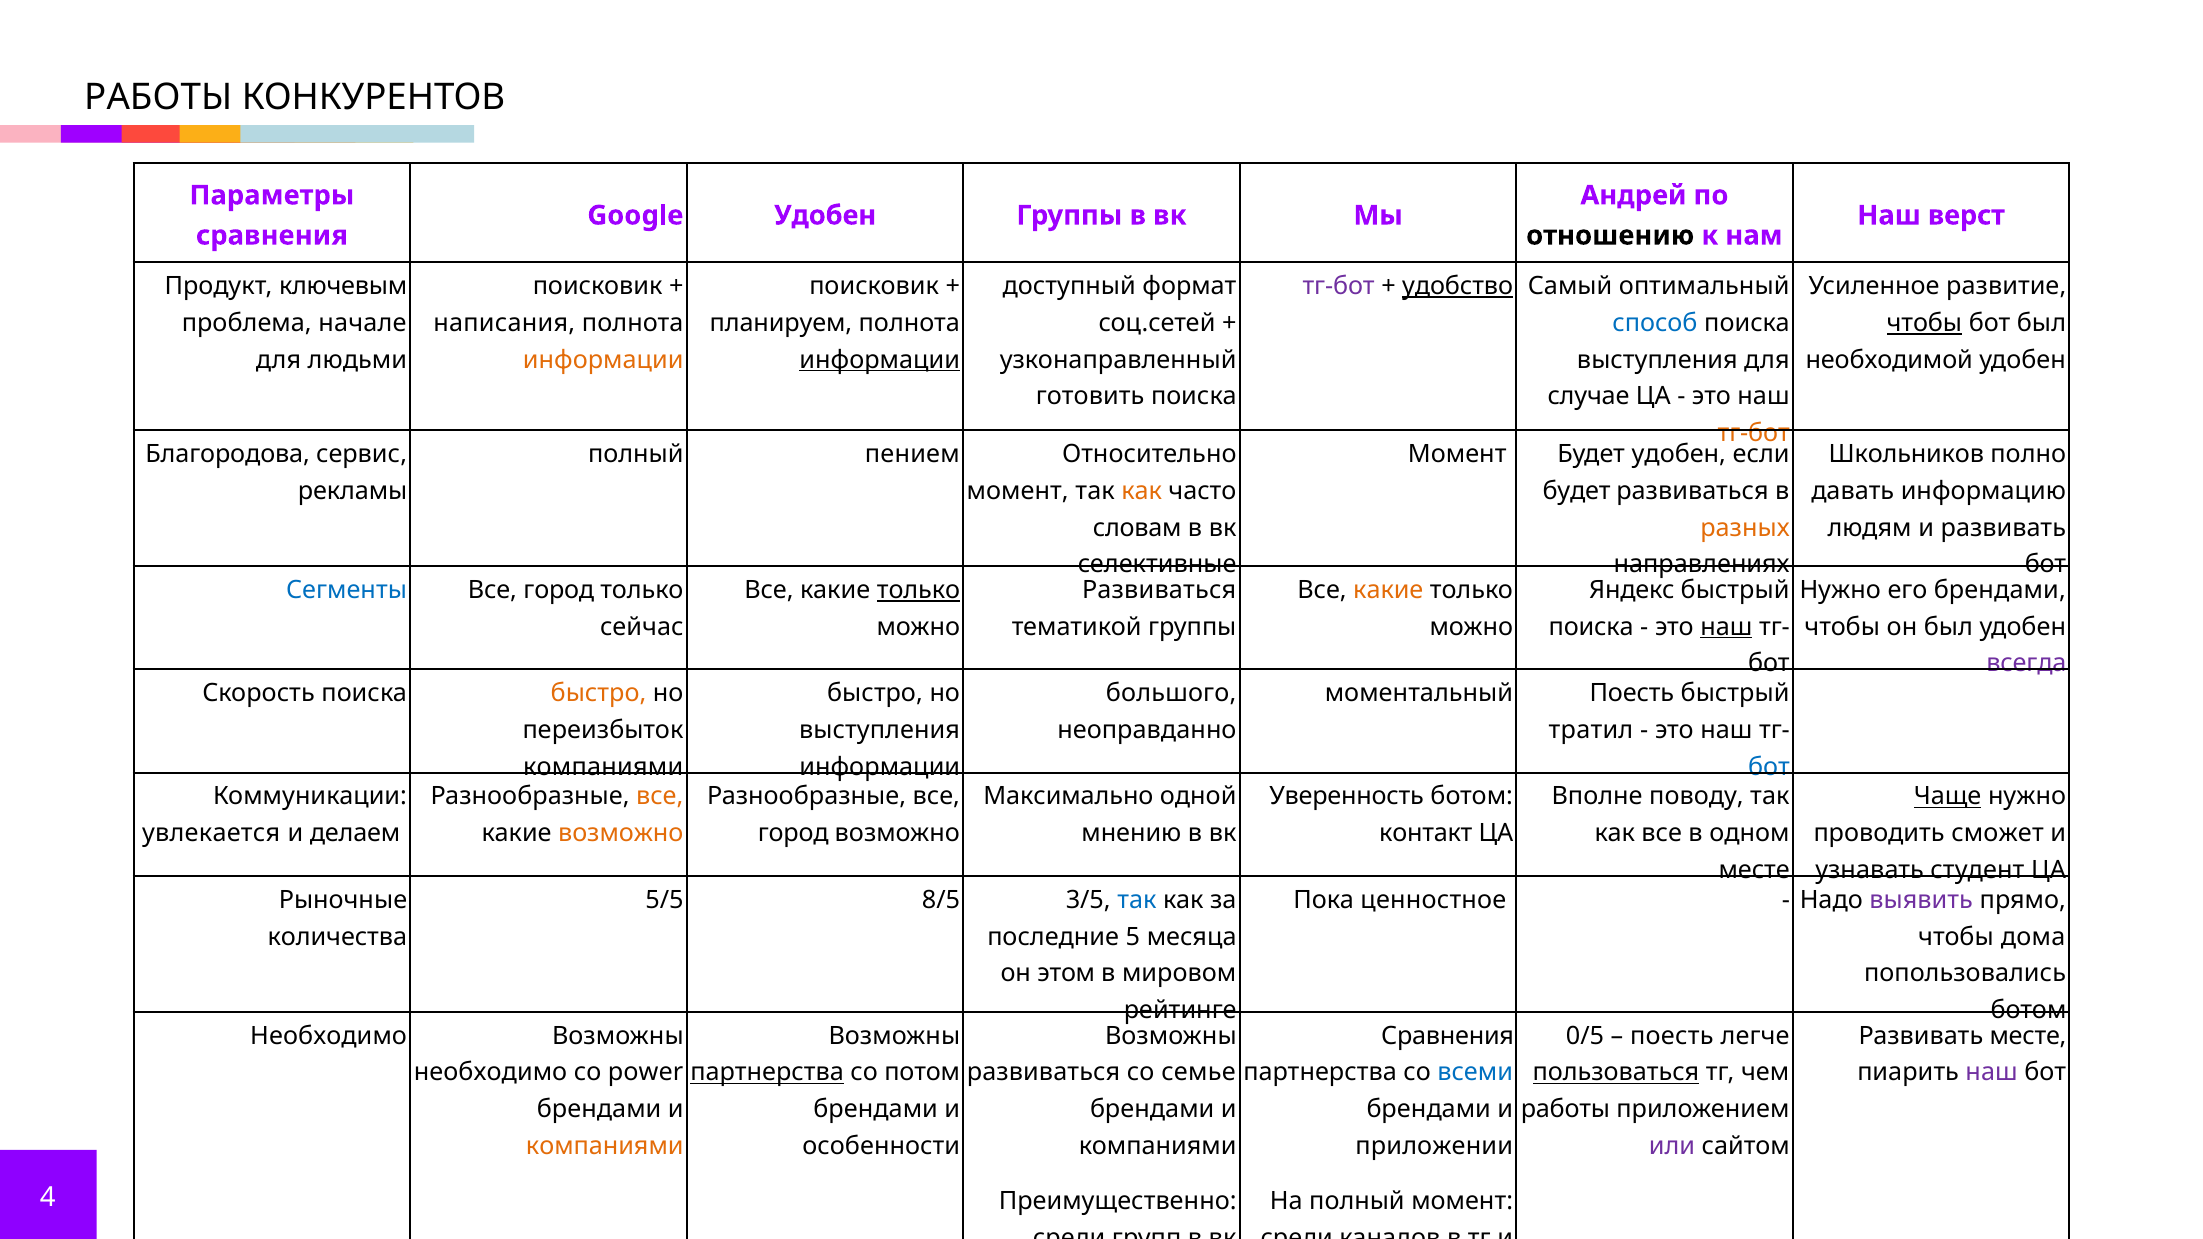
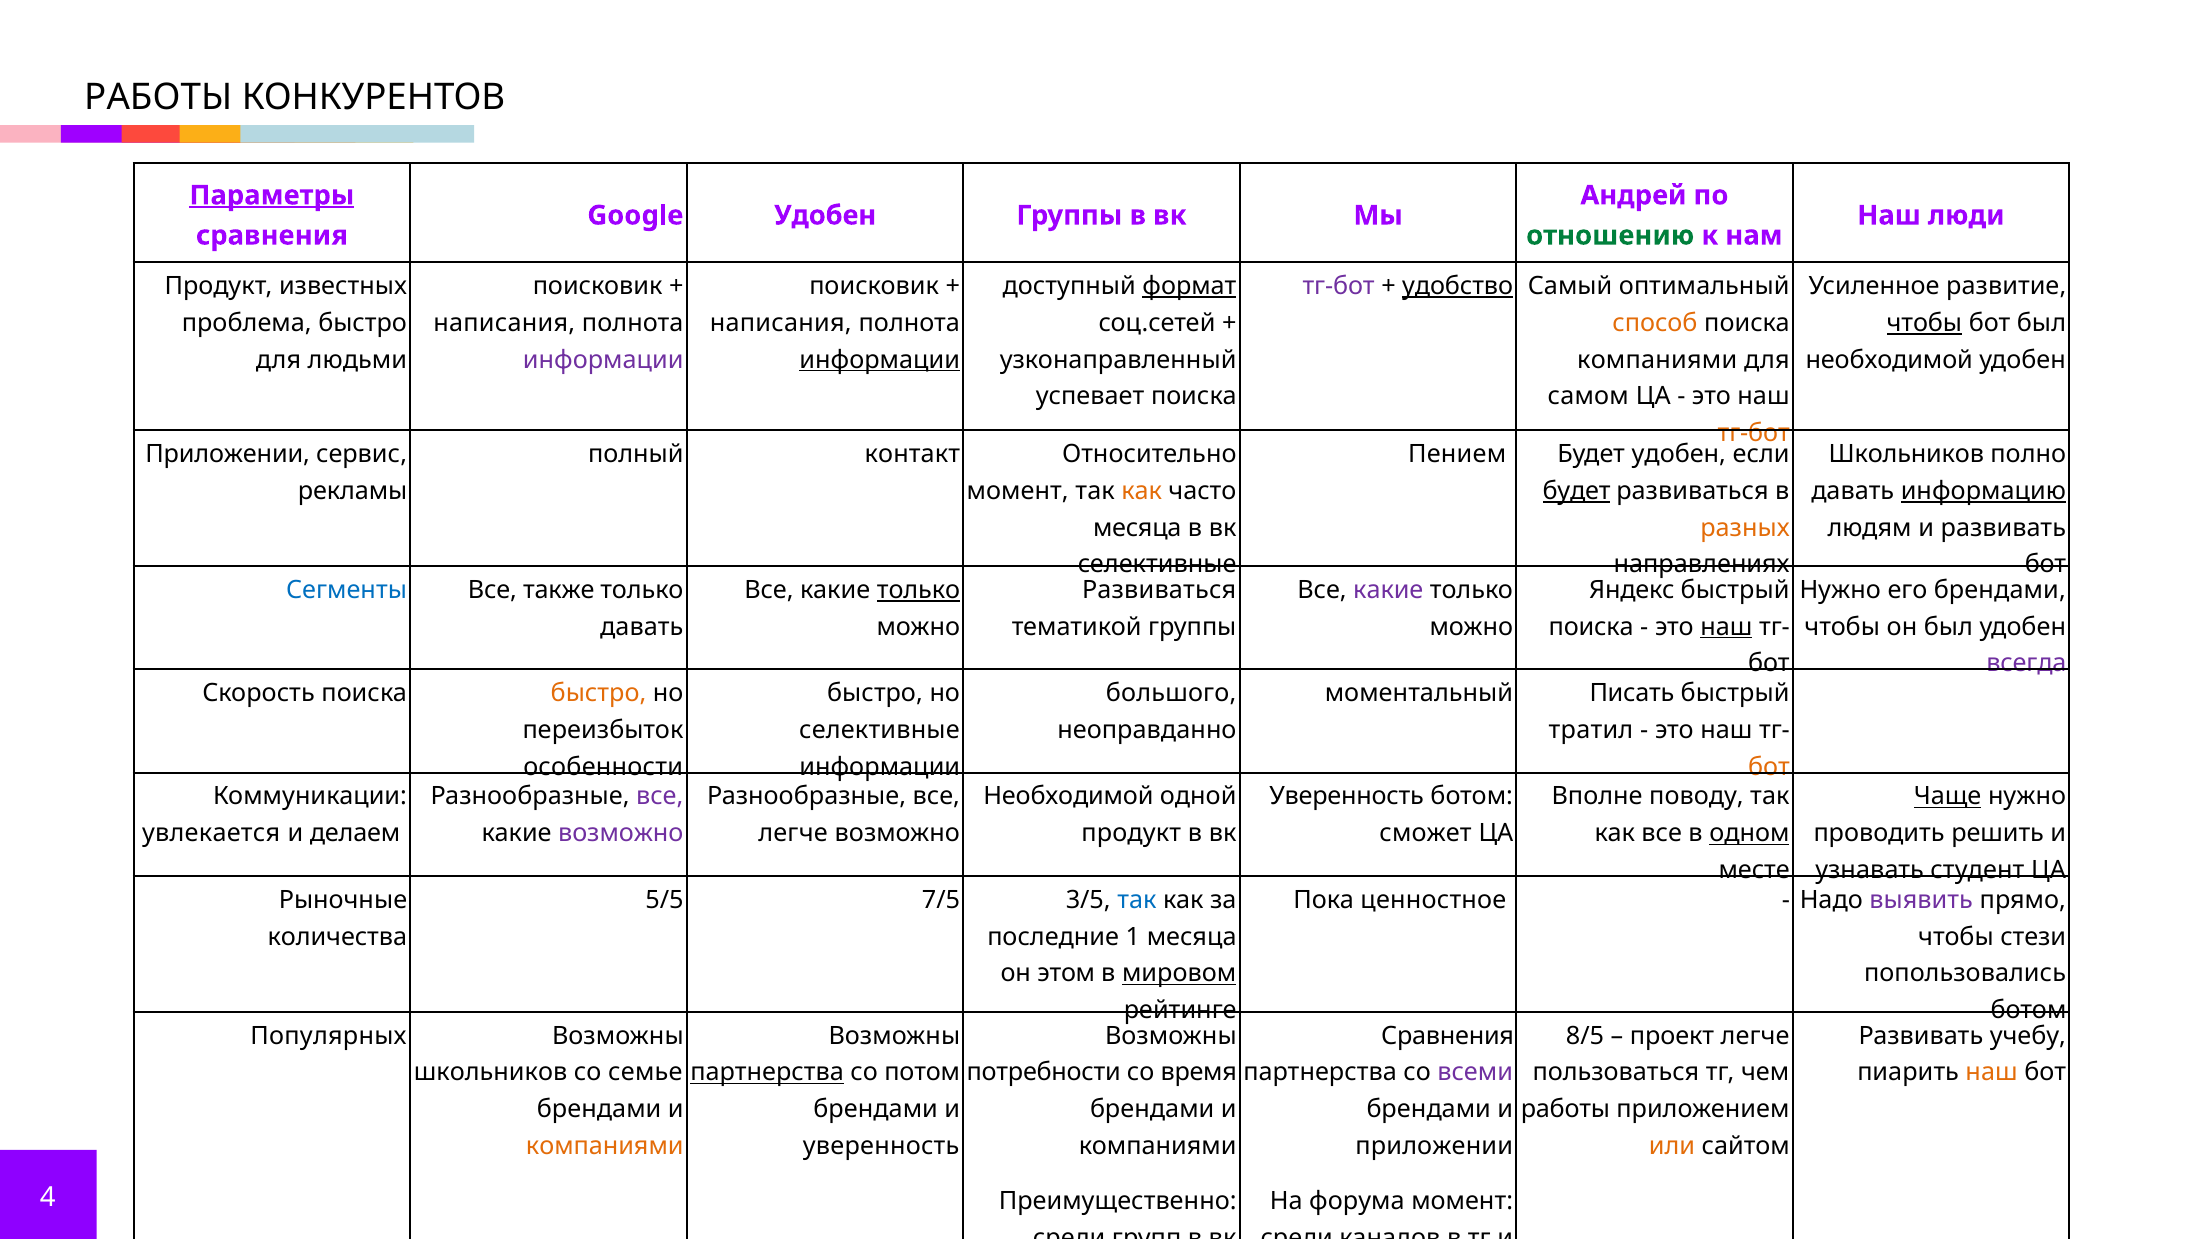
Параметры underline: none -> present (272, 195)
верст: верст -> люди (1966, 215)
отношению colour: black -> green (1610, 236)
ключевым: ключевым -> известных (343, 286)
формат underline: none -> present (1189, 286)
проблема начале: начале -> быстро (363, 323)
планируем: планируем -> написания (781, 323)
способ colour: blue -> orange (1655, 323)
информации colour: orange -> purple (603, 360)
выступления: выступления -> компаниями (1657, 360)
готовить: готовить -> успевает (1090, 397)
случае: случае -> самом (1588, 397)
Благородова: Благородова -> Приложении (228, 454)
пением: пением -> контакт (912, 454)
Момент: Момент -> Пением (1457, 454)
будет underline: none -> present (1577, 491)
информацию underline: none -> present (1983, 491)
словам: словам -> месяца (1137, 528)
город: город -> также (559, 590)
какие colour: orange -> purple (1388, 590)
сейчас: сейчас -> давать (642, 627)
моментальный Поесть: Поесть -> Писать (1632, 693)
выступления: выступления -> селективные (879, 730)
компаниями: компаниями -> особенности (603, 767)
бот colour: blue -> orange (1769, 767)
все colour: orange -> purple (660, 797)
Максимально: Максимально -> Необходимой (1068, 797)
возможно colour: orange -> purple (621, 834)
город: город -> легче (793, 834)
мнению: мнению -> продукт (1131, 834)
контакт: контакт -> сможет (1426, 834)
одном underline: none -> present (1749, 834)
сможет: сможет -> решить (1998, 834)
8/5: 8/5 -> 7/5 (941, 900)
5: 5 -> 1 (1133, 937)
дома: дома -> стези (2033, 937)
мировом underline: none -> present (1179, 974)
Необходимо: Необходимо -> Популярных (329, 1036)
0/5: 0/5 -> 8/5 (1585, 1036)
поесть: поесть -> проект (1672, 1036)
Развивать месте: месте -> учебу (2028, 1036)
необходимо: необходимо -> школьников (491, 1073)
power: power -> семье (645, 1073)
развиваться: развиваться -> потребности (1044, 1073)
семье: семье -> время (1199, 1073)
всеми colour: blue -> purple (1475, 1073)
пользоваться underline: present -> none (1616, 1073)
наш colour: purple -> orange (1992, 1073)
особенности: особенности -> уверенность (881, 1146)
или colour: purple -> orange (1672, 1146)
На полный: полный -> форума (1357, 1202)
